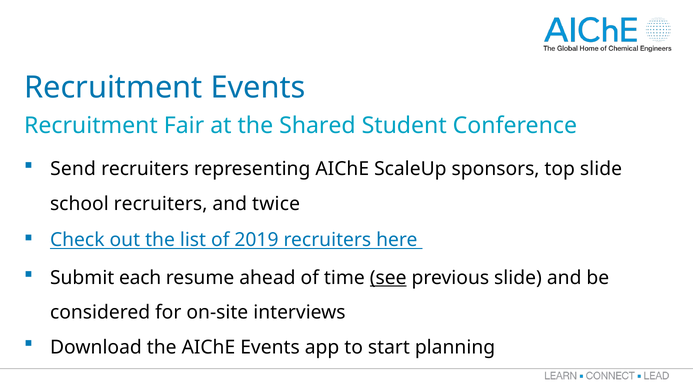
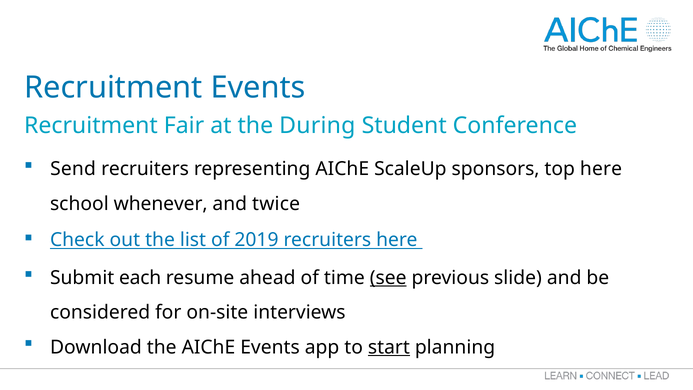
Shared: Shared -> During (317, 125)
top slide: slide -> here (601, 169)
school recruiters: recruiters -> whenever (161, 204)
start underline: none -> present (389, 347)
